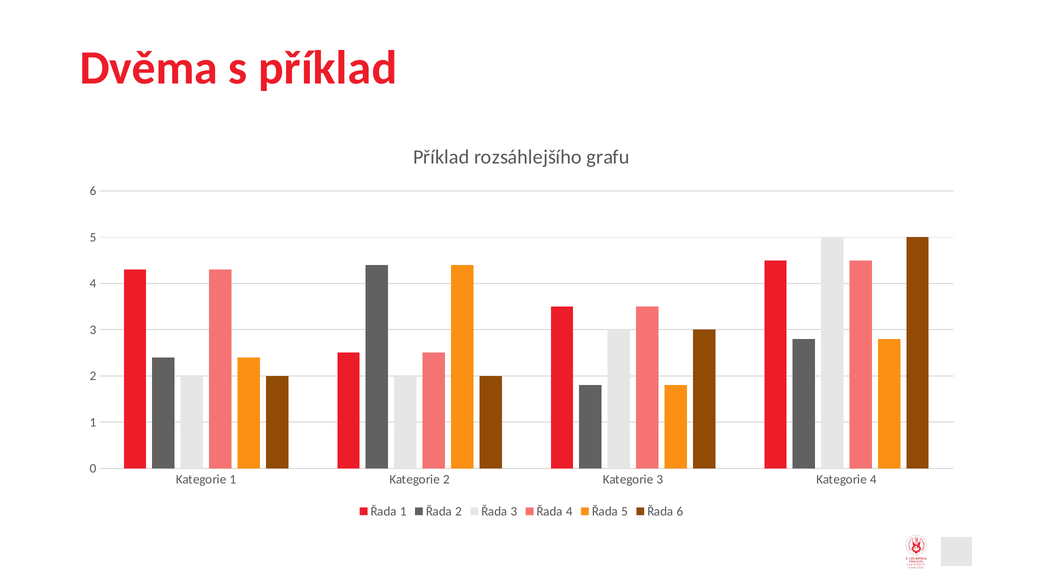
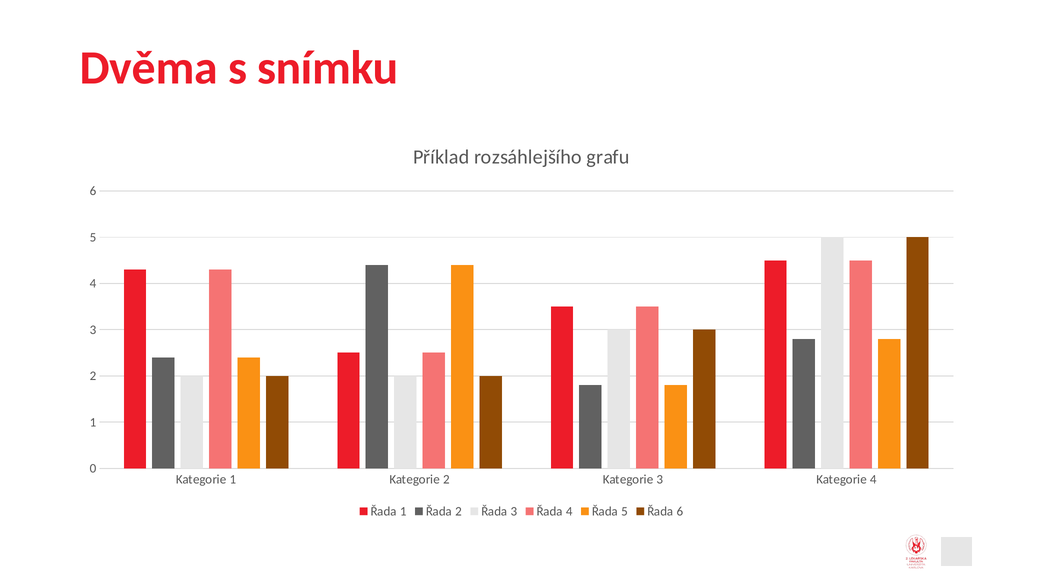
s příklad: příklad -> snímku (328, 68)
